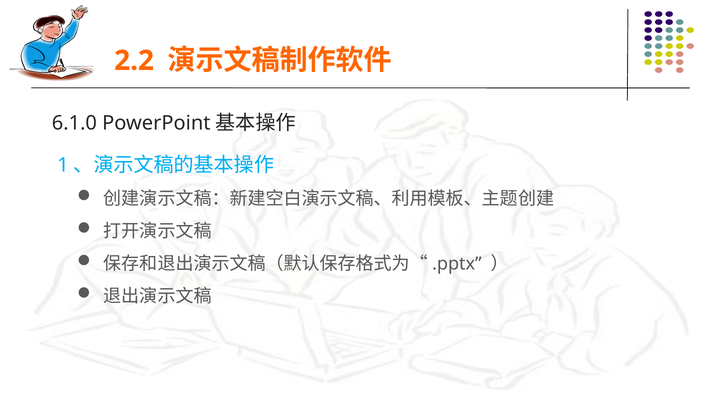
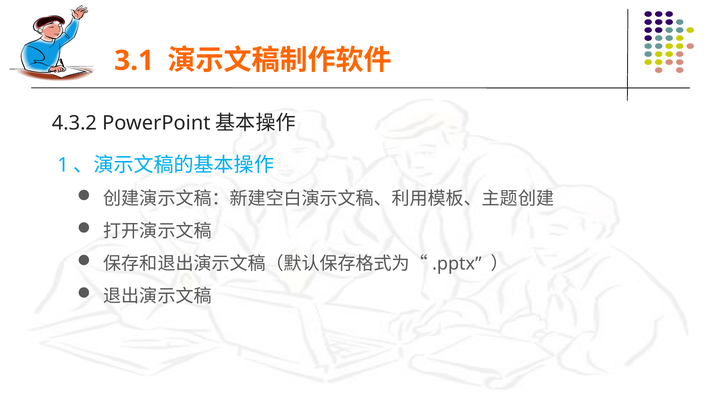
2.2: 2.2 -> 3.1 (134, 61)
6.1.0: 6.1.0 -> 4.3.2 (74, 123)
